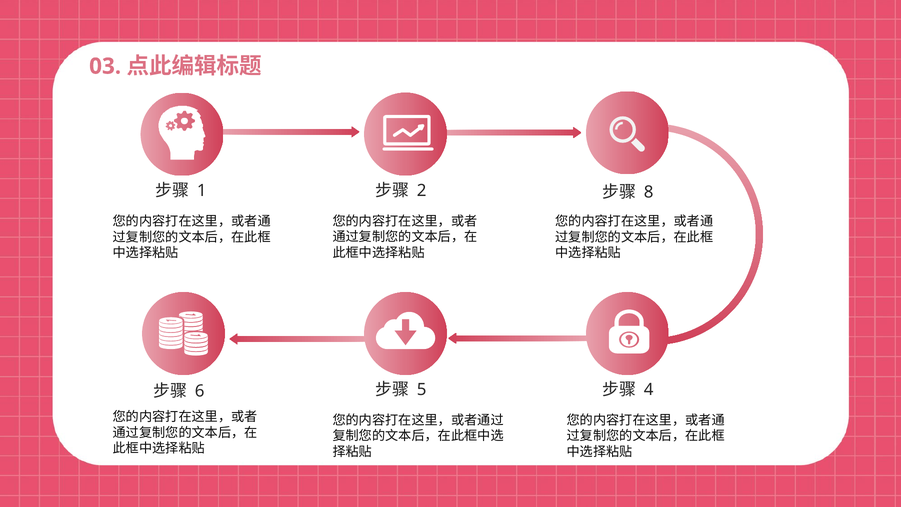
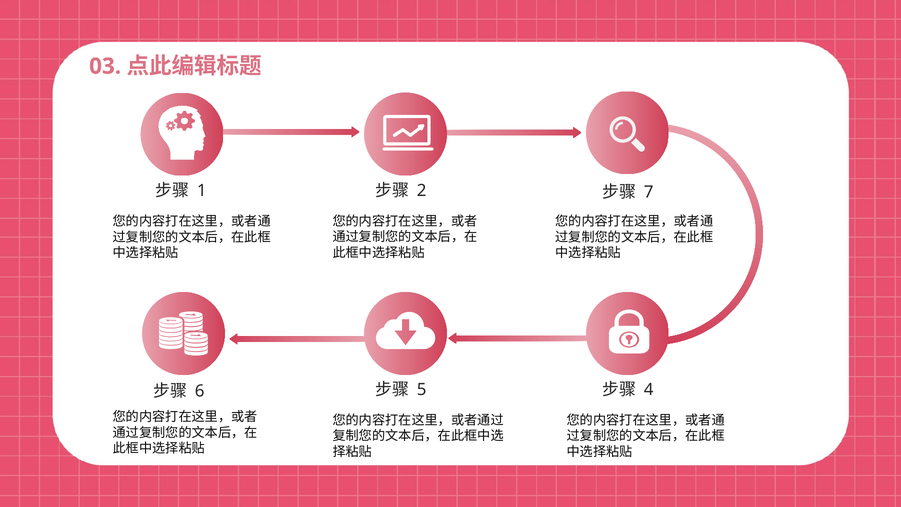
8: 8 -> 7 (649, 192)
